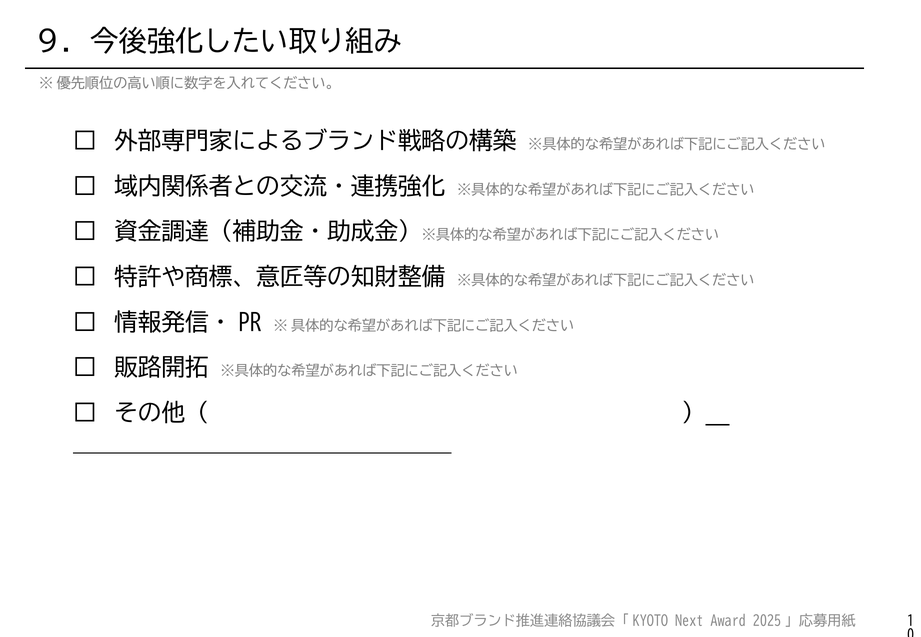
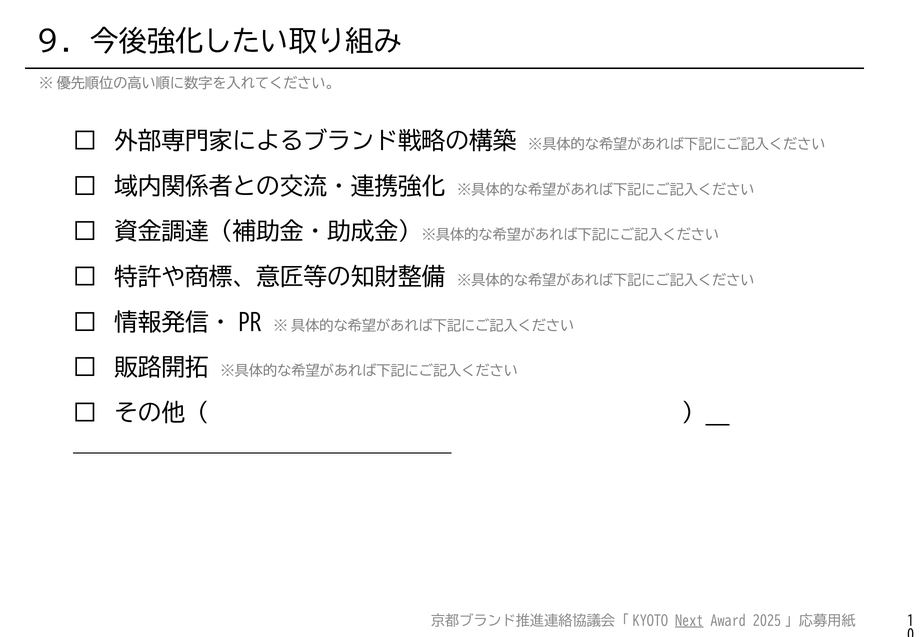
Next underline: none -> present (689, 622)
